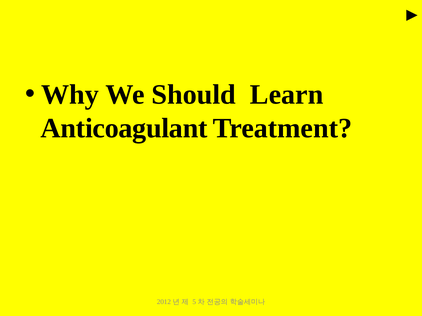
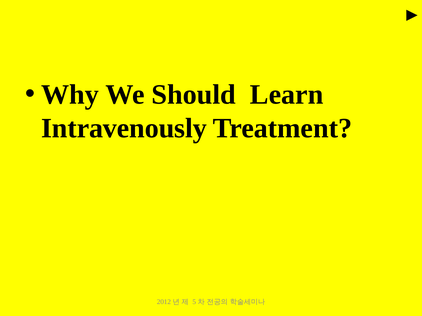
Anticoagulant: Anticoagulant -> Intravenously (124, 129)
